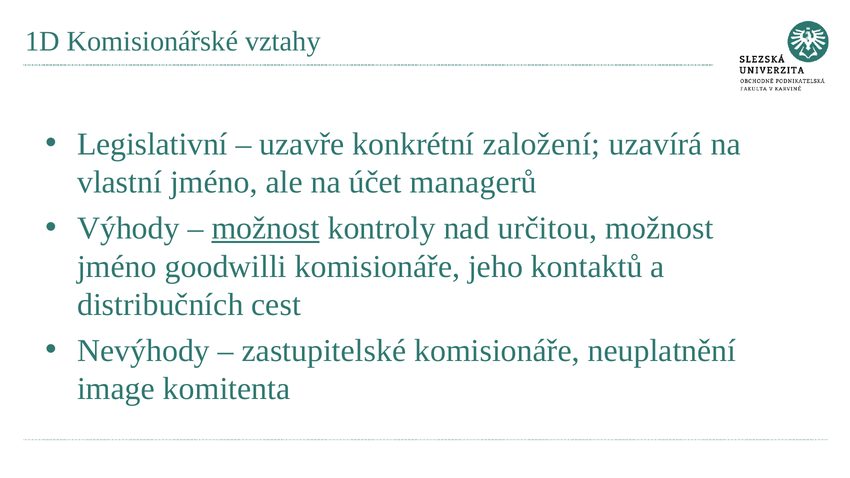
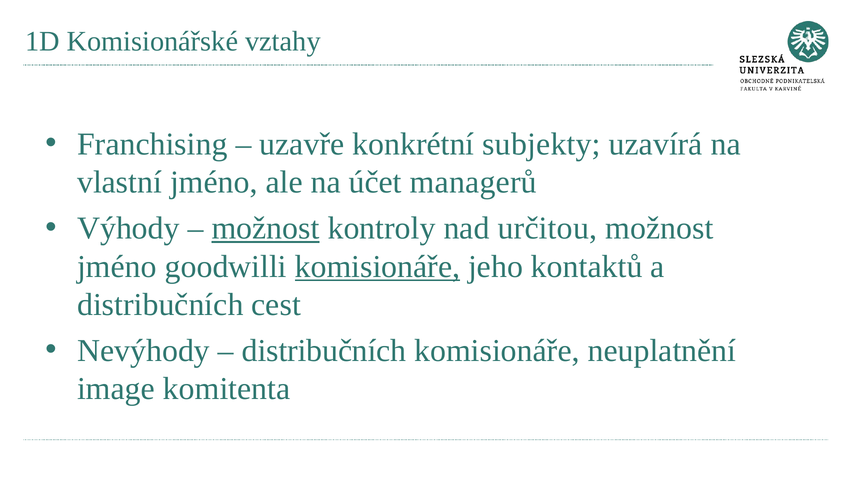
Legislativní: Legislativní -> Franchising (152, 144)
založení: založení -> subjekty (541, 144)
komisionáře underline: none -> present (377, 267)
zastupitelské: zastupitelské -> distribučních (324, 351)
